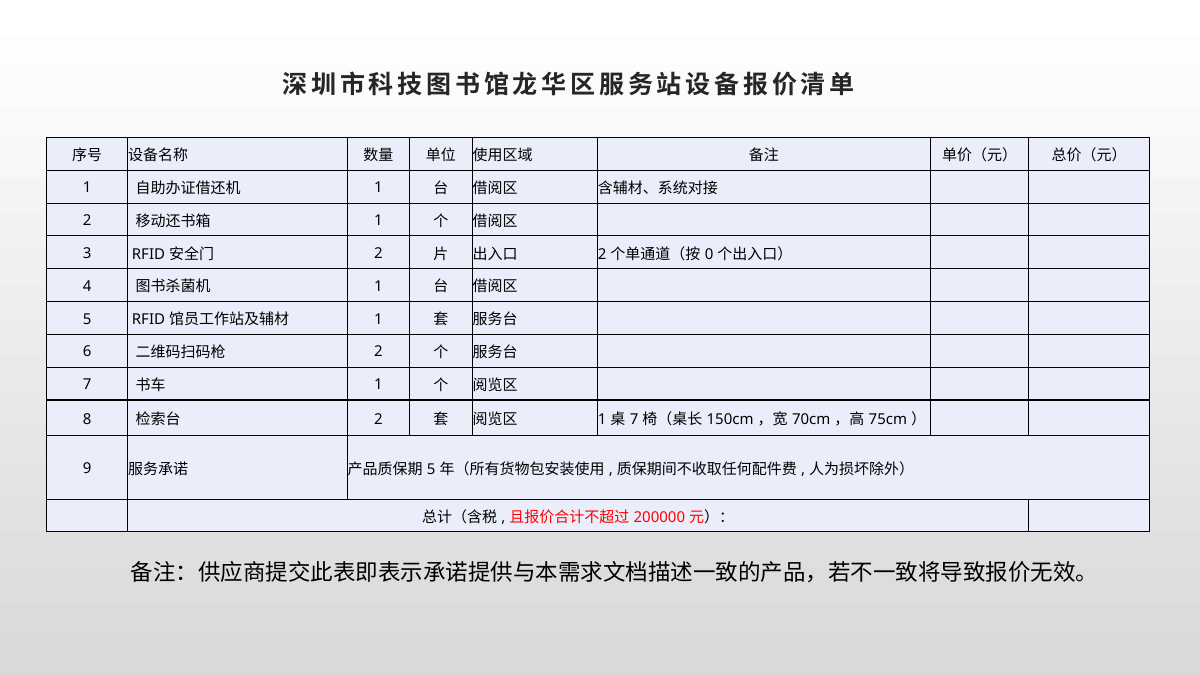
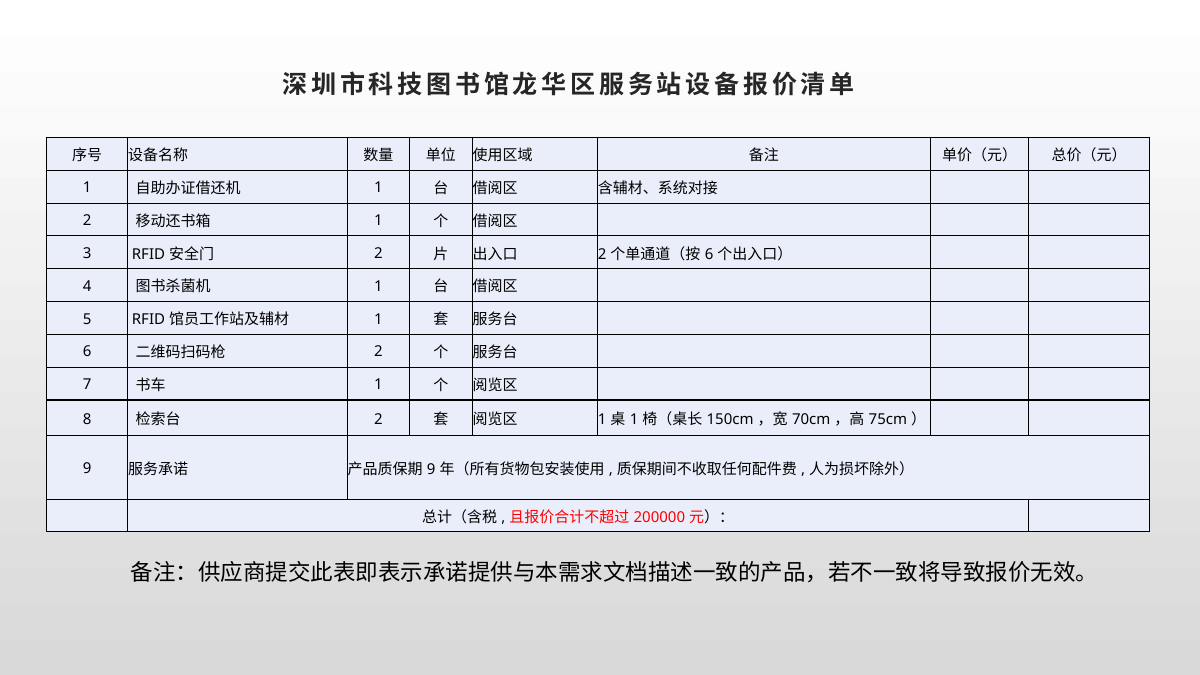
0: 0 -> 6 (709, 254)
7: 7 -> 1 (634, 420)
5: 5 -> 9 (431, 469)
